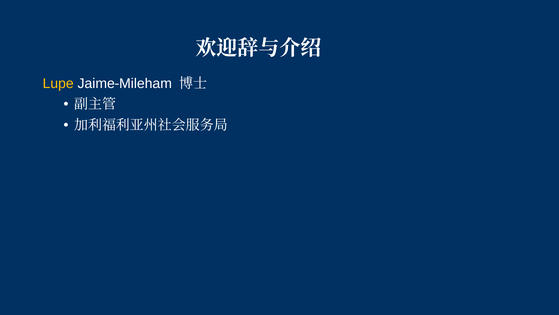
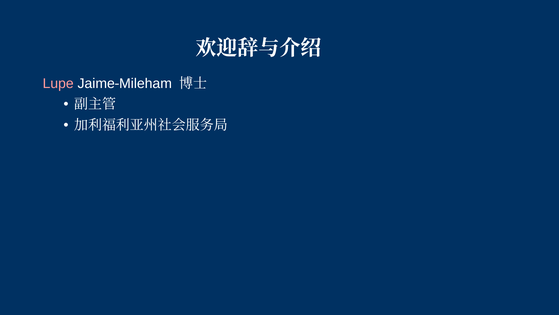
Lupe colour: yellow -> pink (58, 83)
